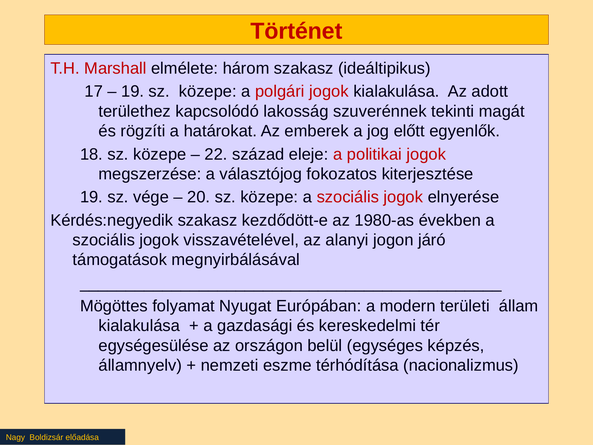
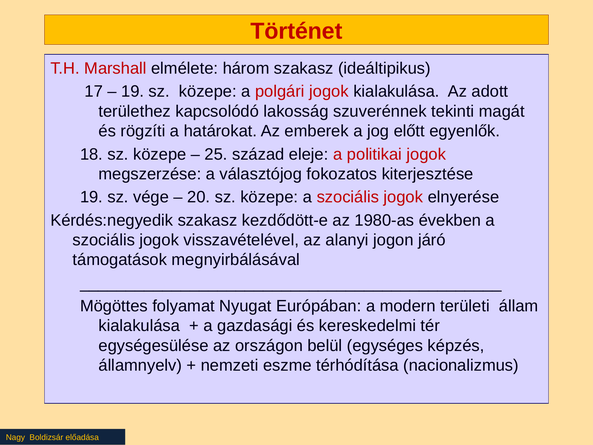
22: 22 -> 25 (216, 154)
